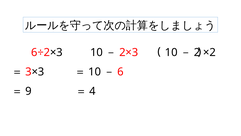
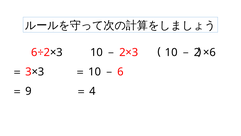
×2: ×2 -> ×6 (209, 52)
